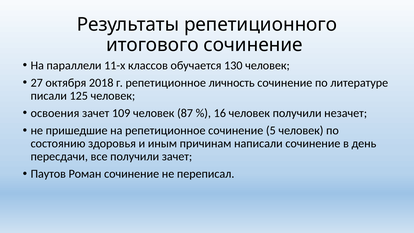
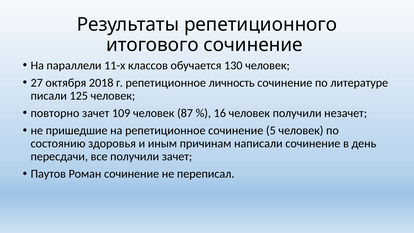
освоения: освоения -> повторно (55, 113)
